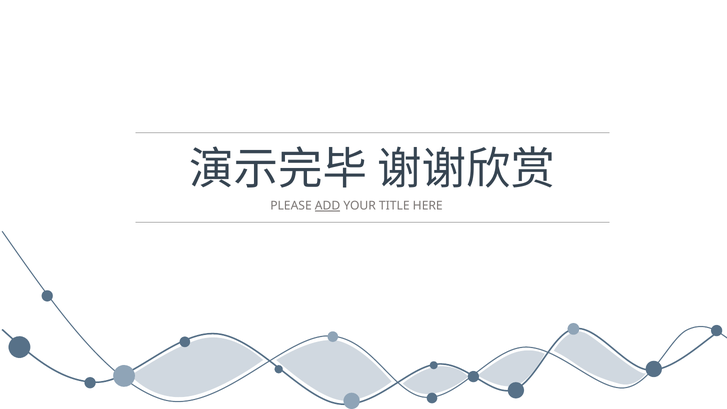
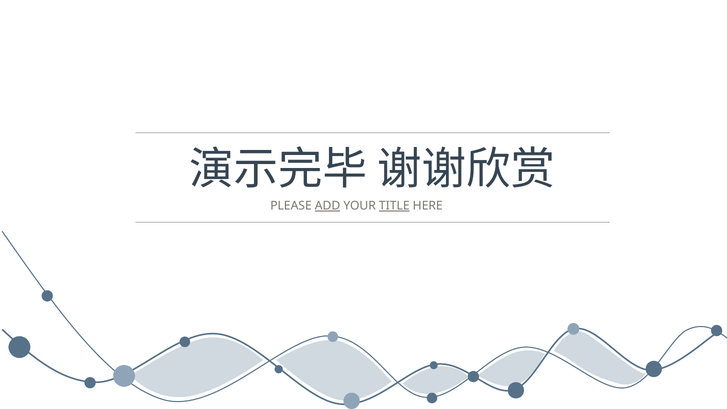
TITLE underline: none -> present (394, 206)
